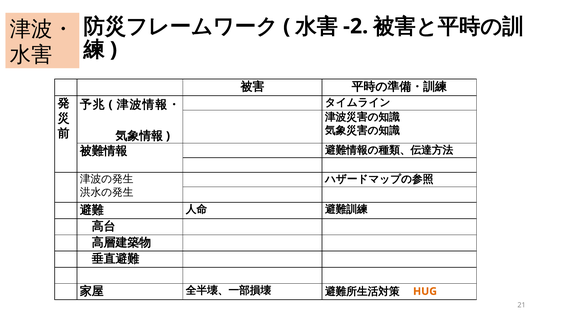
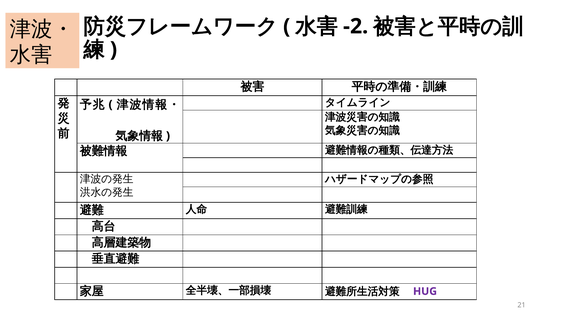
HUG colour: orange -> purple (425, 291)
